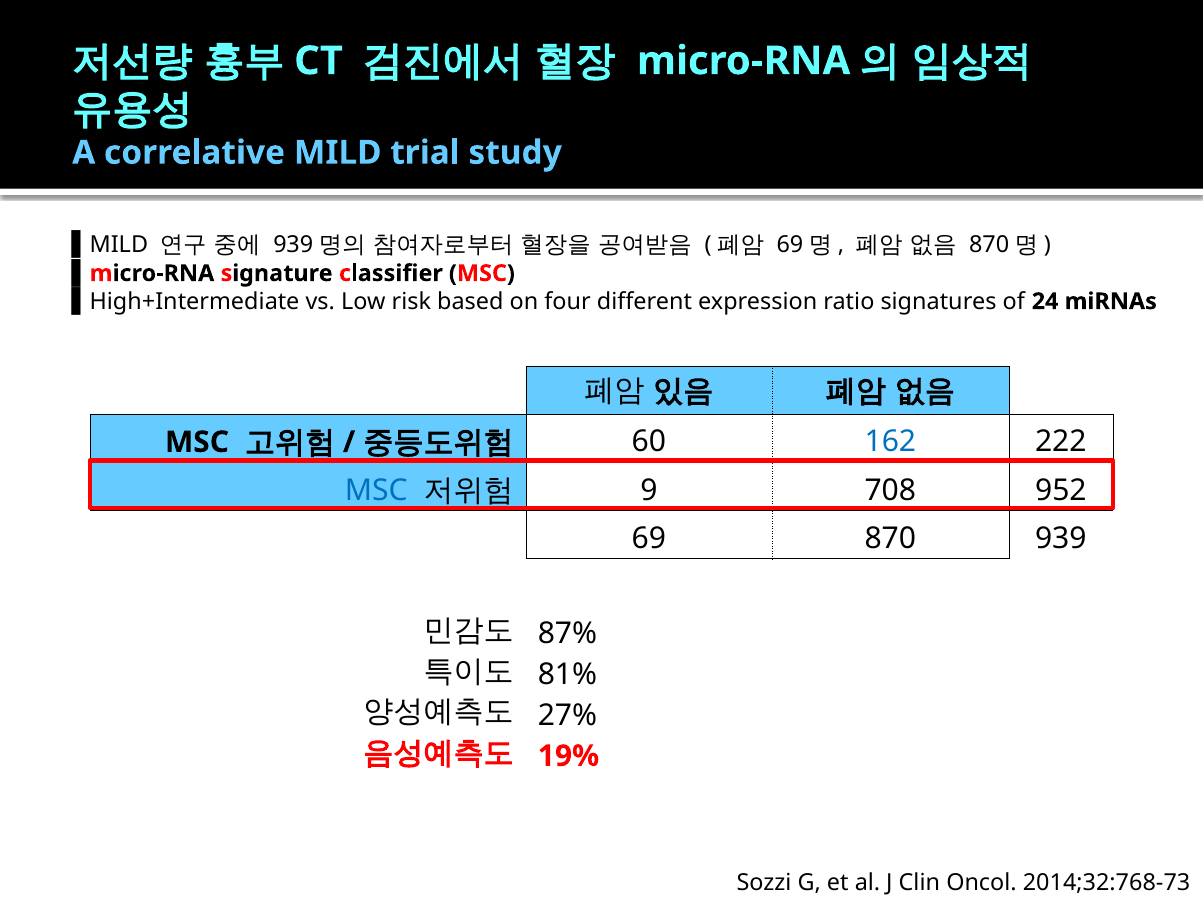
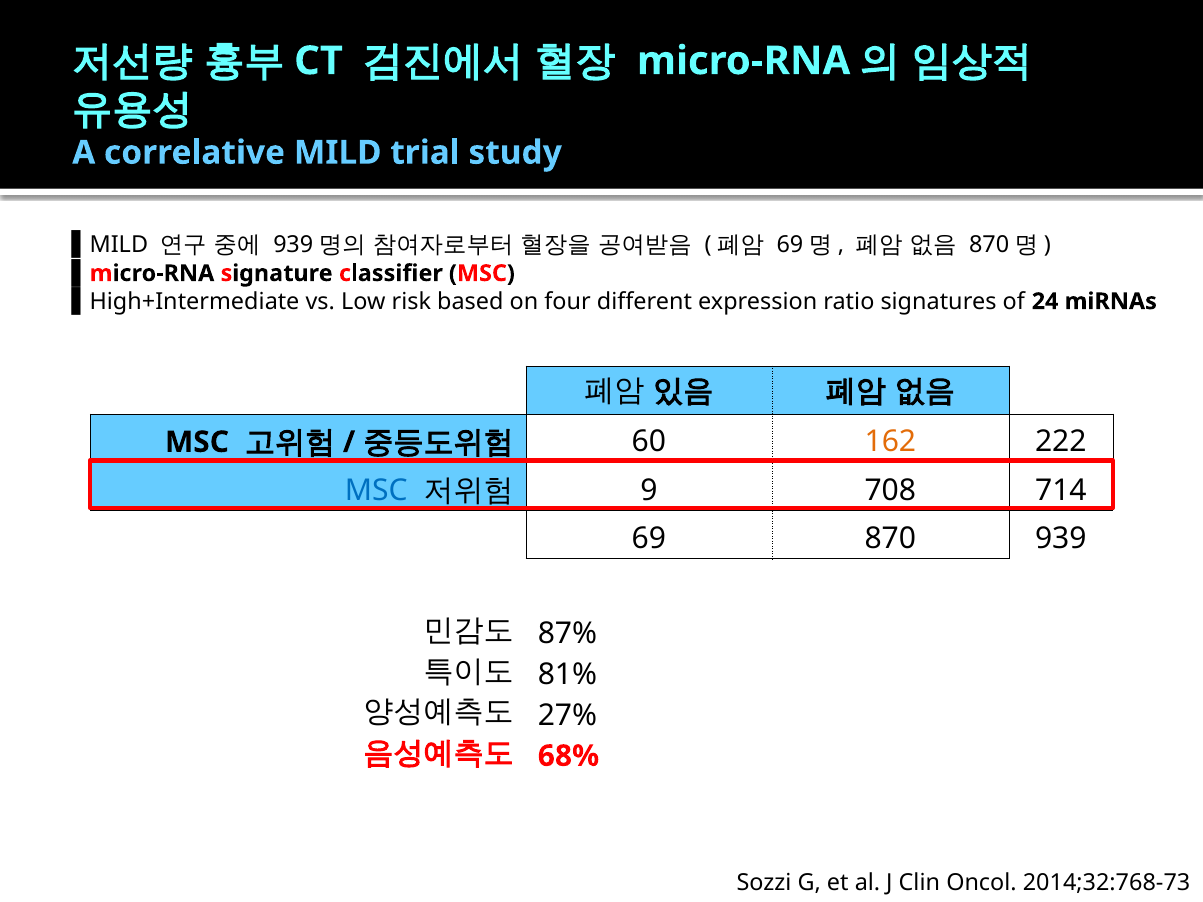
162 colour: blue -> orange (890, 442)
952: 952 -> 714 (1061, 490)
19%: 19% -> 68% (568, 756)
